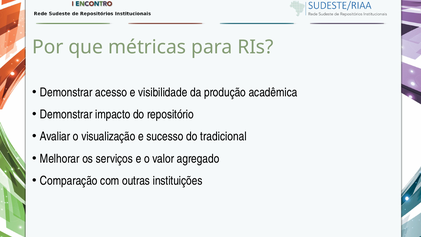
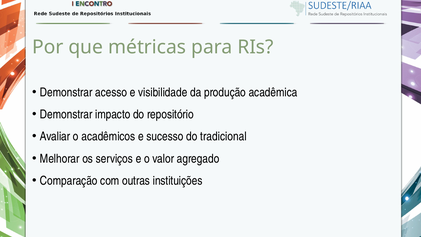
visualização: visualização -> acadêmicos (108, 136)
